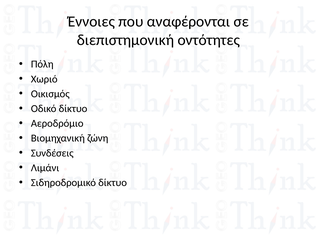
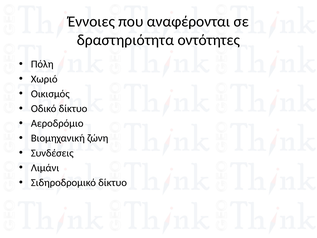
διεπιστημονική: διεπιστημονική -> δραστηριότητα (125, 40)
